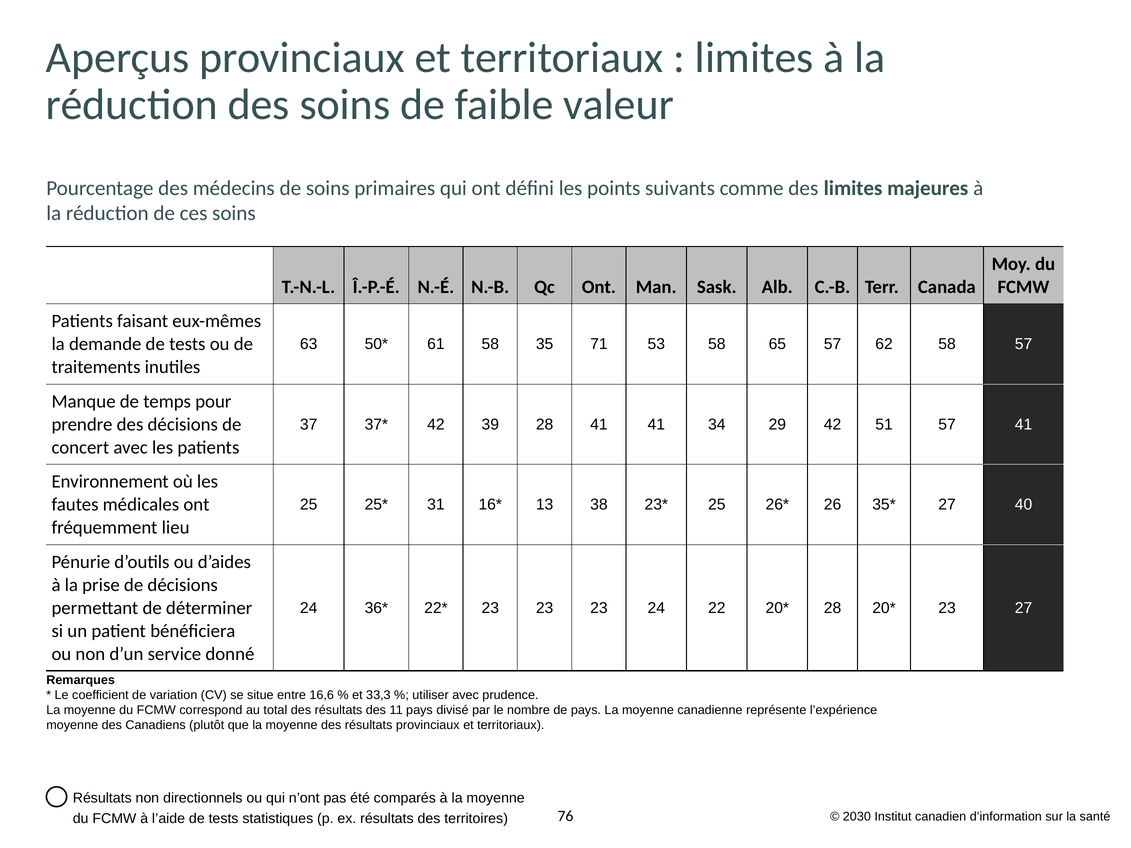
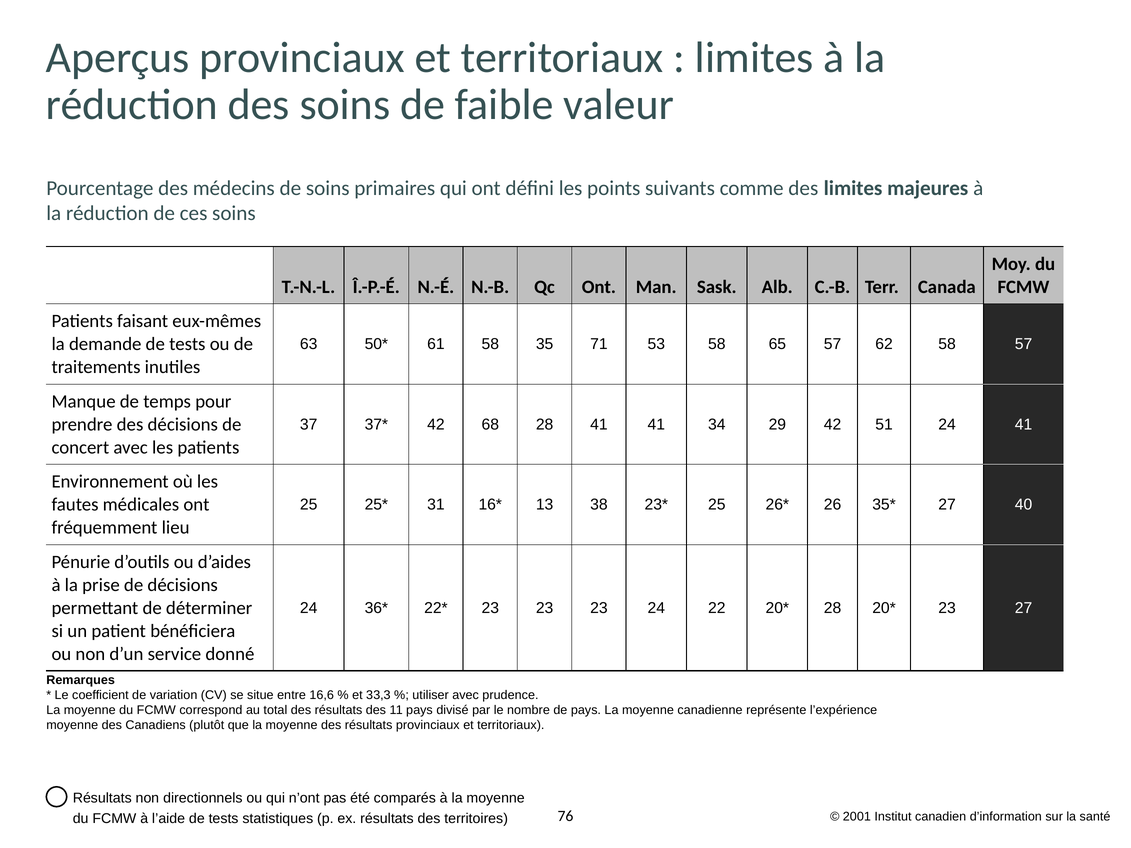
39: 39 -> 68 (490, 425)
51 57: 57 -> 24 (947, 425)
2030: 2030 -> 2001 (857, 817)
